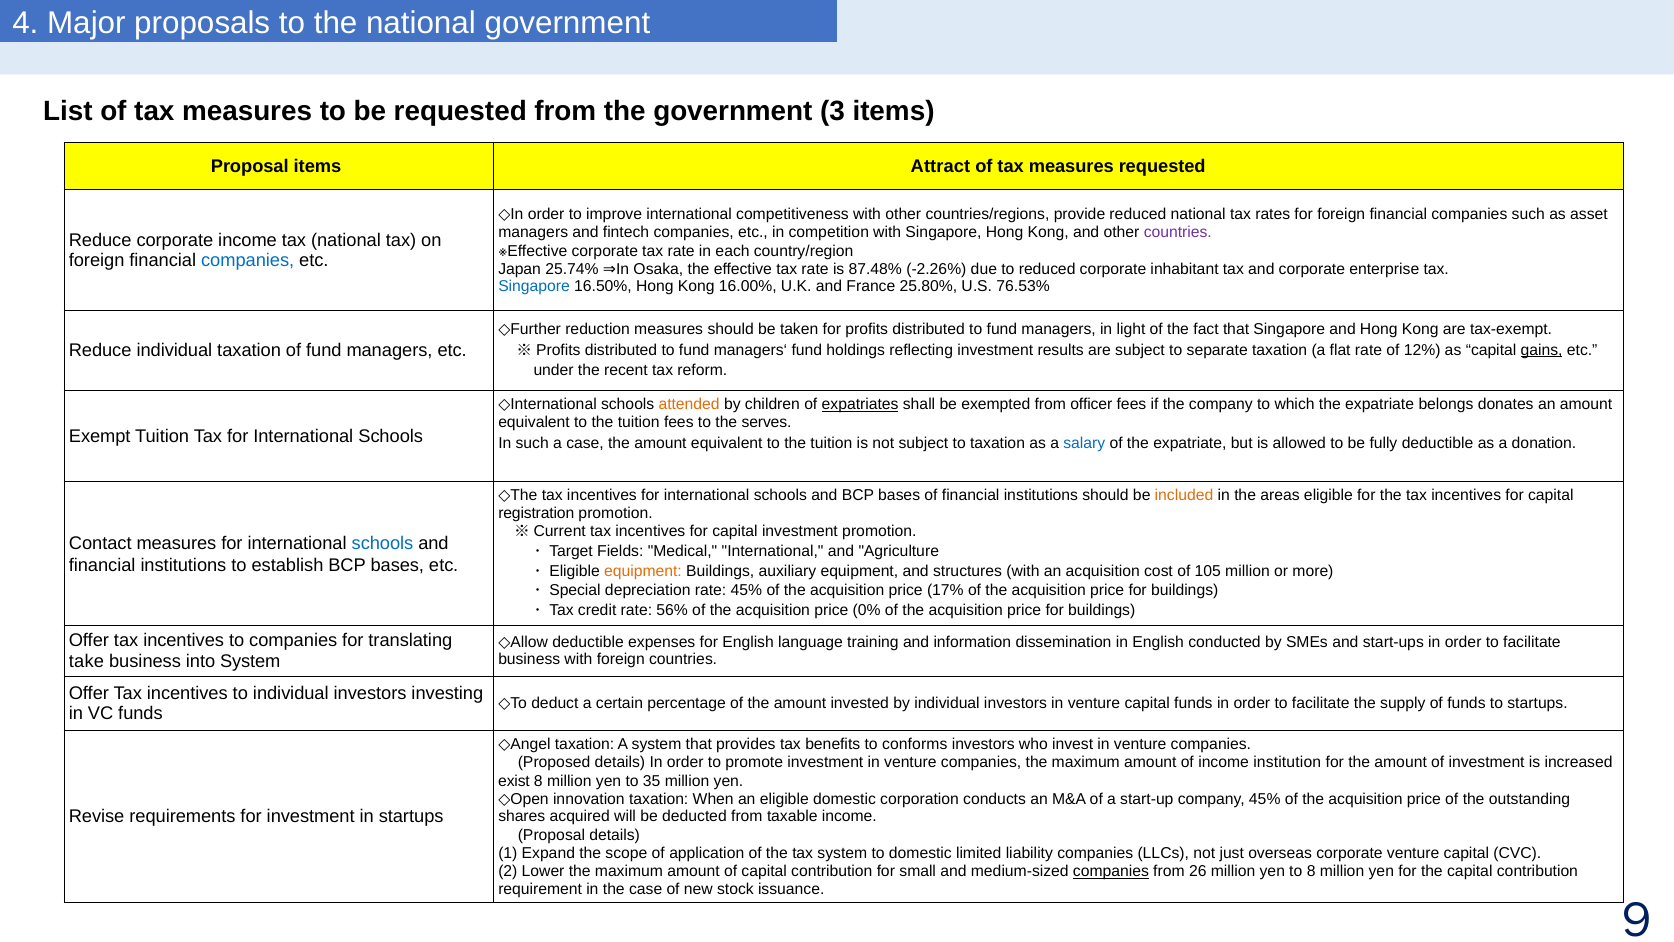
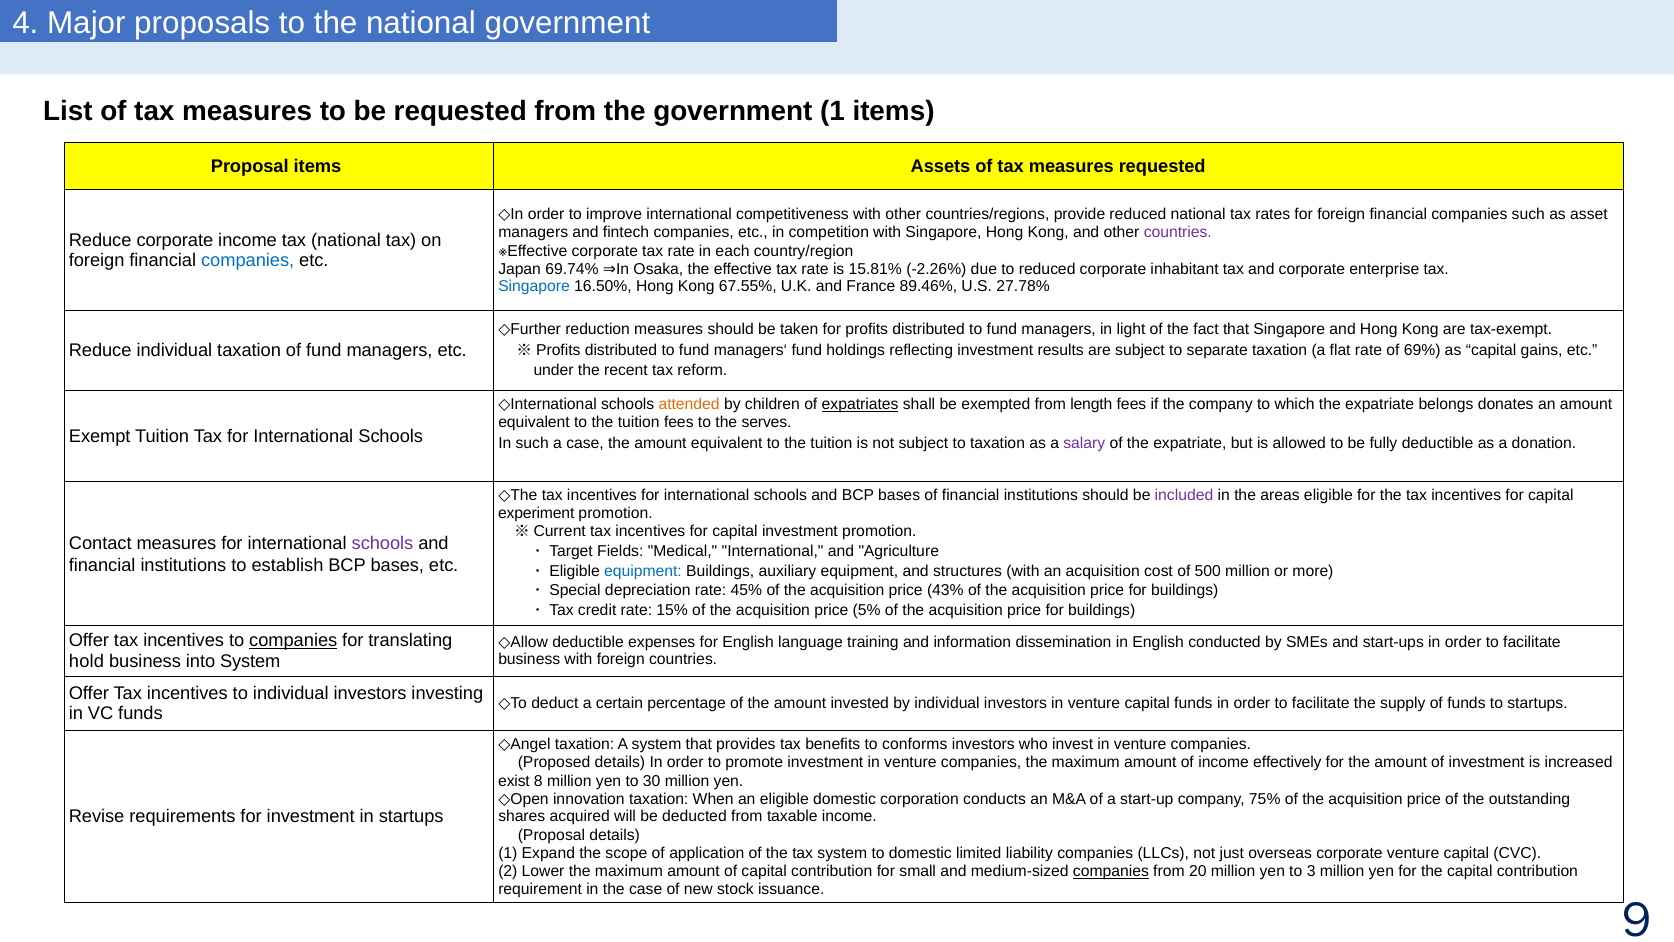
government 3: 3 -> 1 (833, 112)
Attract: Attract -> Assets (940, 166)
25.74%: 25.74% -> 69.74% (572, 269)
87.48%: 87.48% -> 15.81% (875, 269)
16.00%: 16.00% -> 67.55% (748, 286)
25.80%: 25.80% -> 89.46% (928, 286)
76.53%: 76.53% -> 27.78% (1023, 286)
12%: 12% -> 69% (1422, 350)
gains underline: present -> none (1542, 350)
officer: officer -> length (1091, 404)
salary colour: blue -> purple (1084, 443)
included colour: orange -> purple (1184, 495)
registration: registration -> experiment (536, 513)
schools colour: blue -> purple (383, 543)
equipment colour: orange -> blue (643, 571)
105: 105 -> 500 (1208, 571)
17%: 17% -> 43% (945, 590)
56%: 56% -> 15% (672, 610)
0%: 0% -> 5% (867, 610)
companies underline: none -> present (293, 640)
take: take -> hold (86, 661)
institution: institution -> effectively (1287, 762)
35: 35 -> 30 (652, 781)
company 45%: 45% -> 75% (1265, 799)
26: 26 -> 20 (1198, 871)
to 8: 8 -> 3 (1311, 871)
